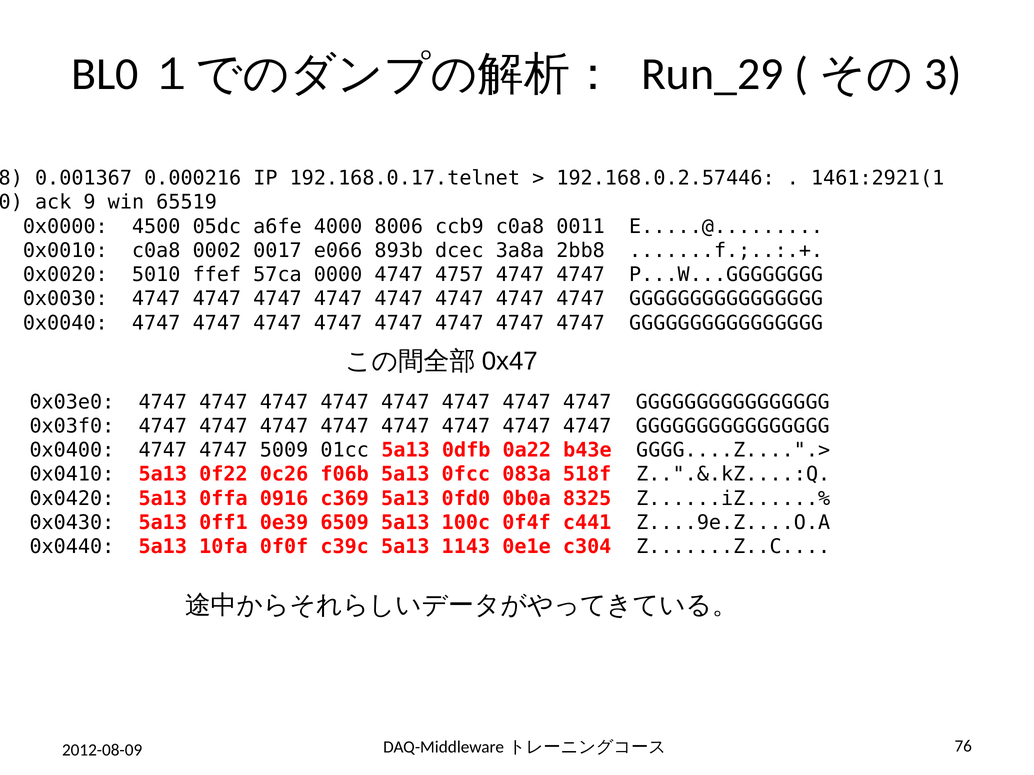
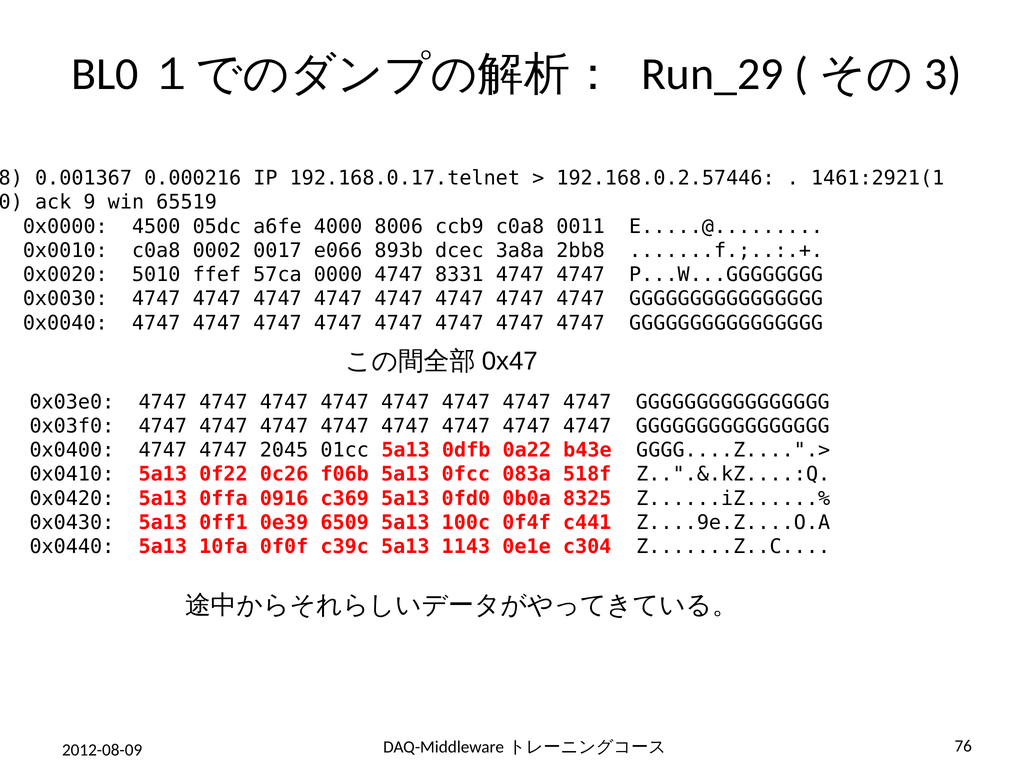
4757: 4757 -> 8331 (459, 275)
5009: 5009 -> 2045 (284, 450)
